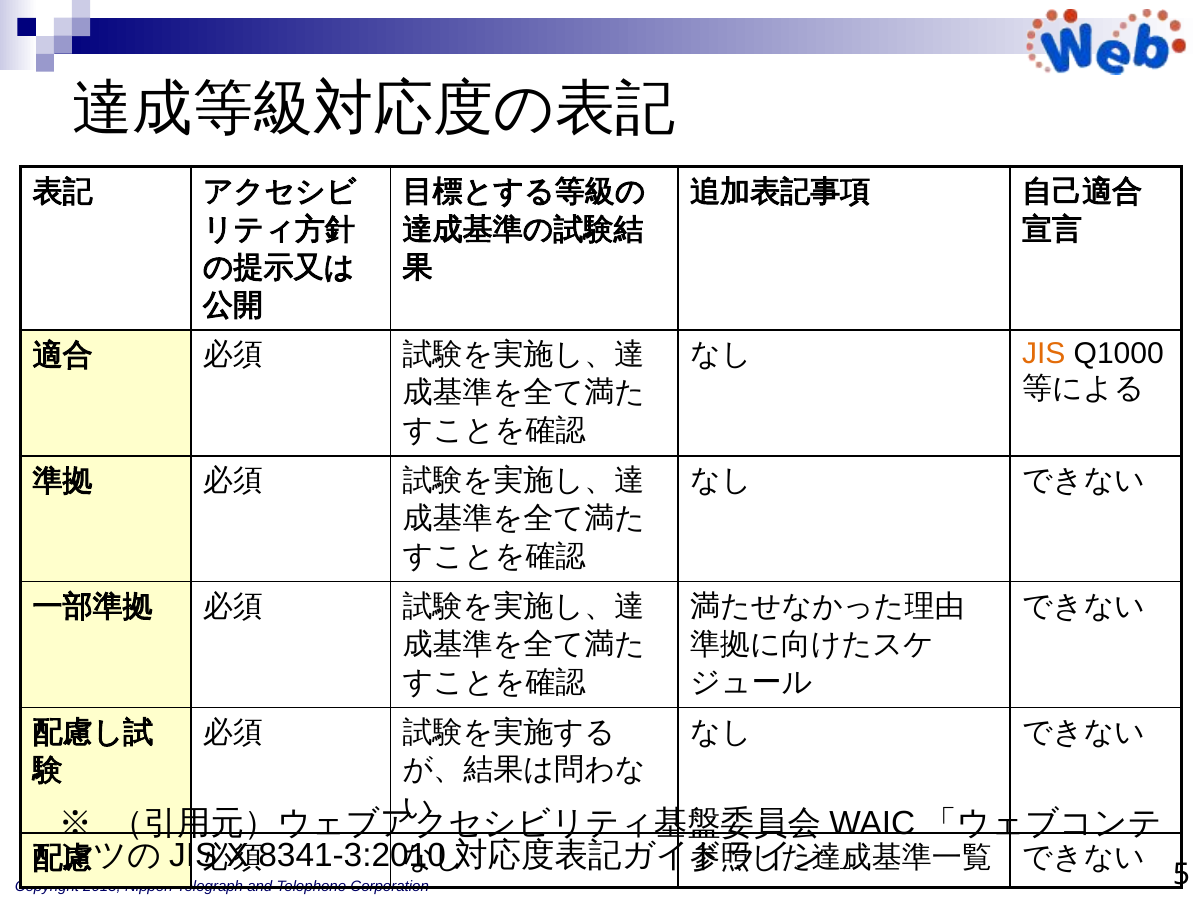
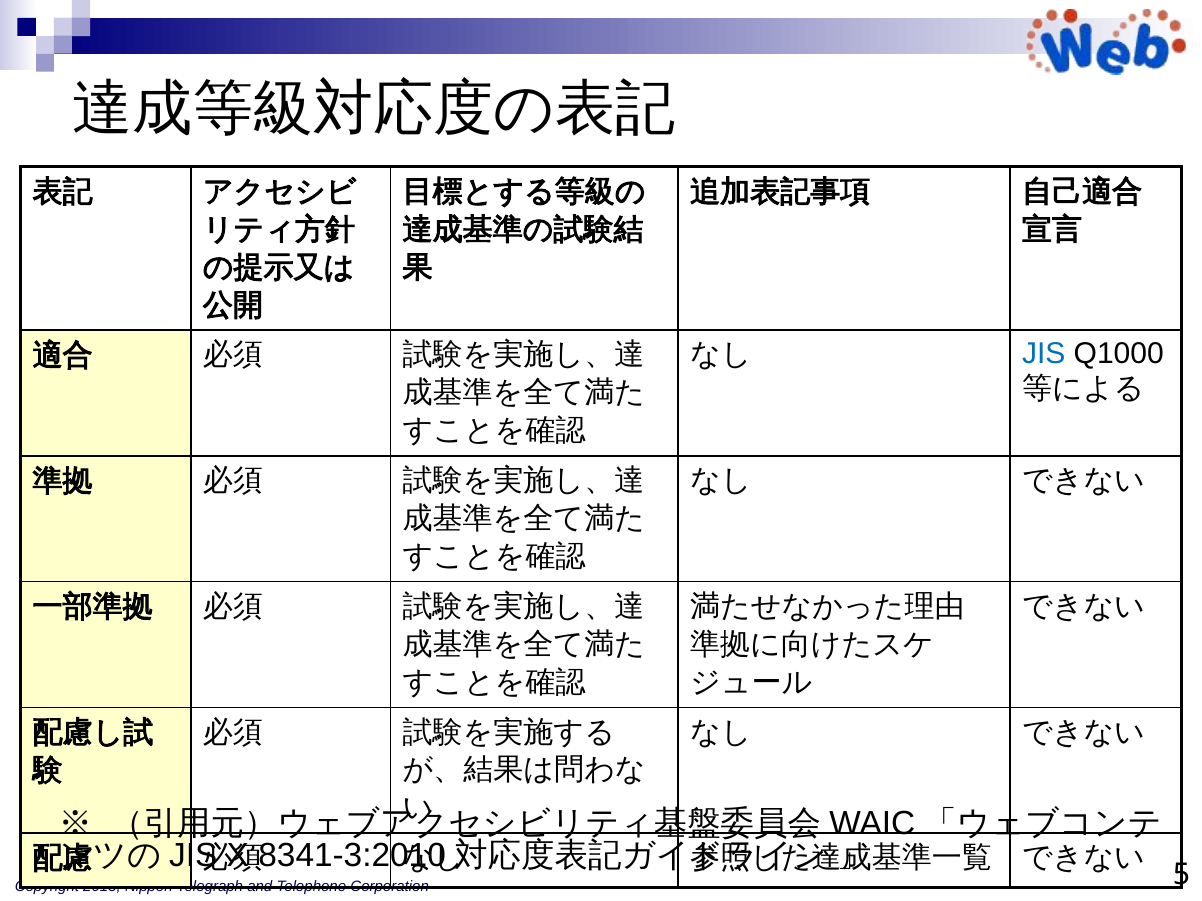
JIS colour: orange -> blue (1044, 354)
